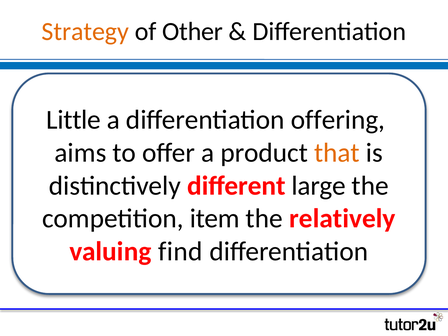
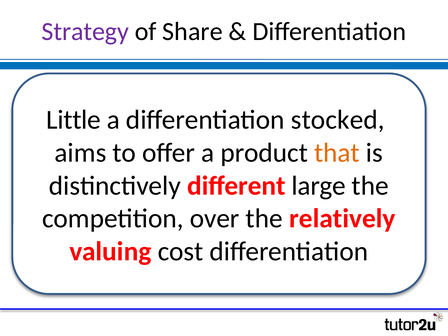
Strategy colour: orange -> purple (85, 32)
Other: Other -> Share (192, 32)
offering: offering -> stocked (338, 120)
item: item -> over (215, 218)
find: find -> cost (180, 251)
